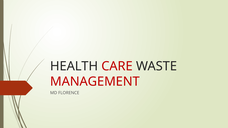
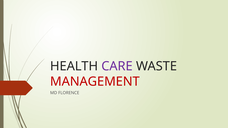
CARE colour: red -> purple (117, 66)
